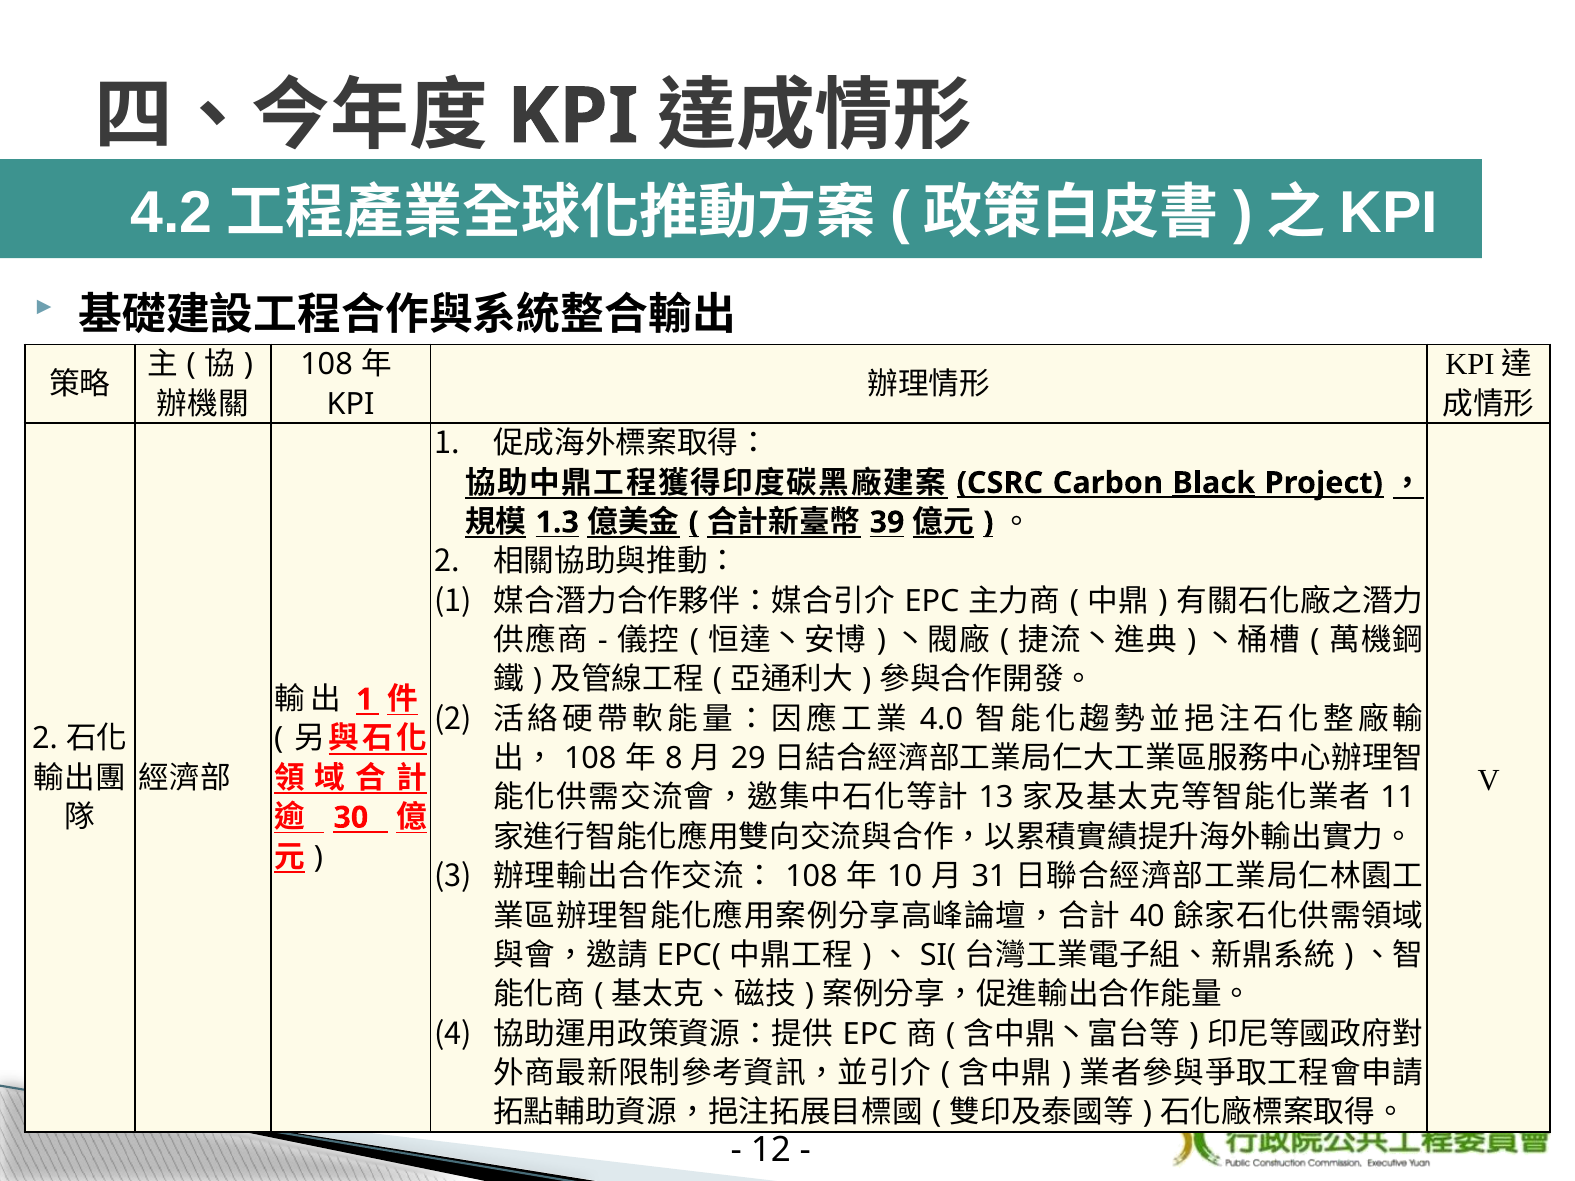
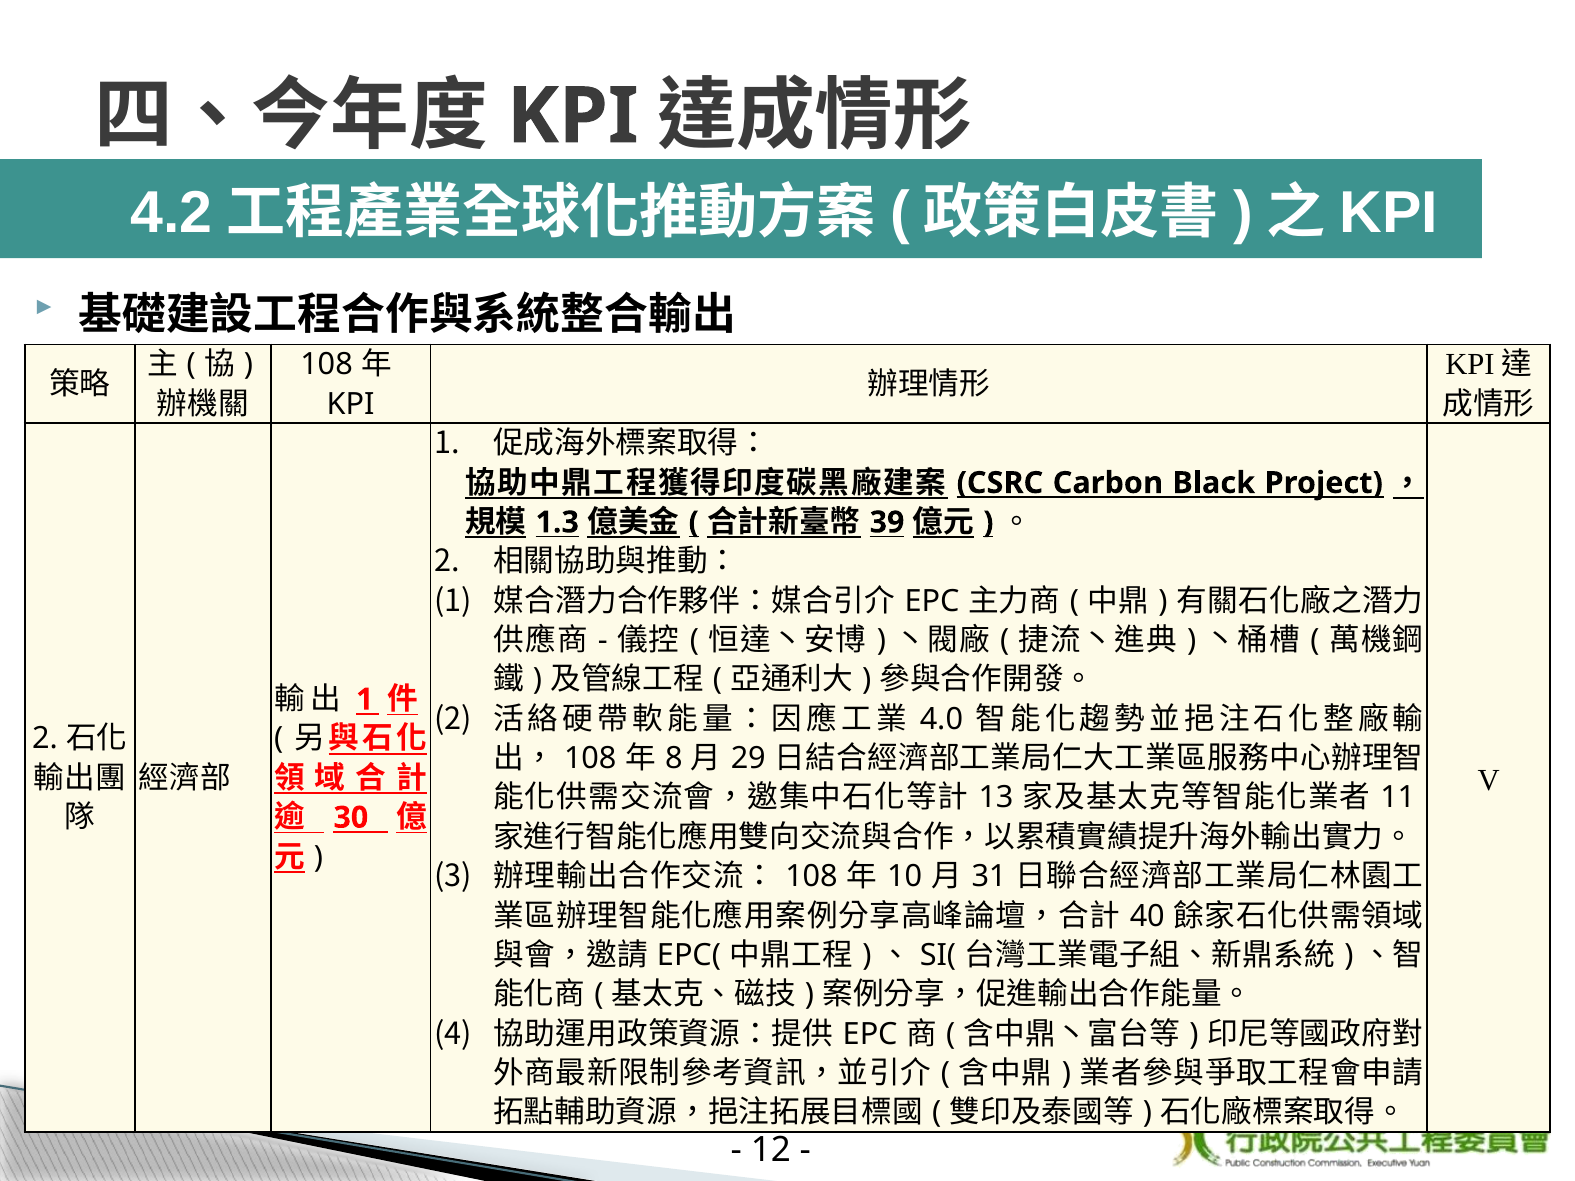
Black underline: present -> none (1214, 483)
